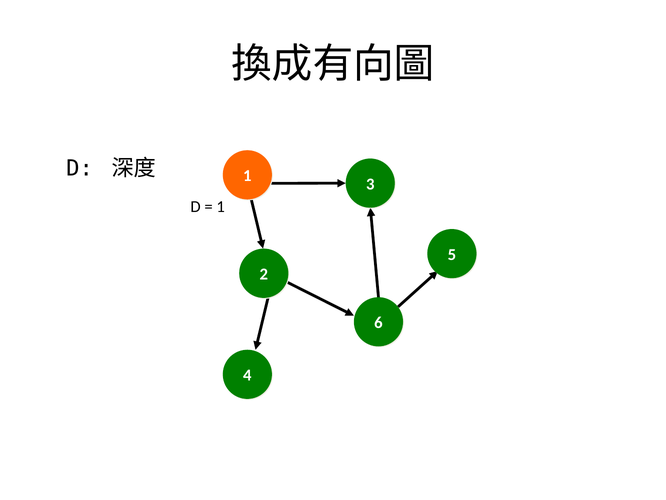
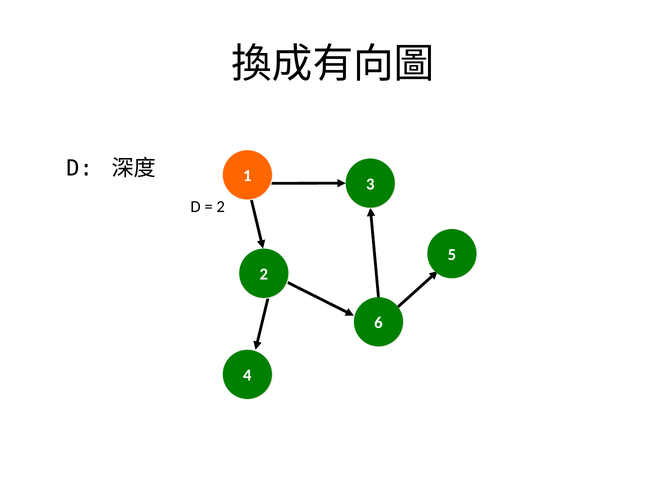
1: 1 -> 2 (221, 206)
